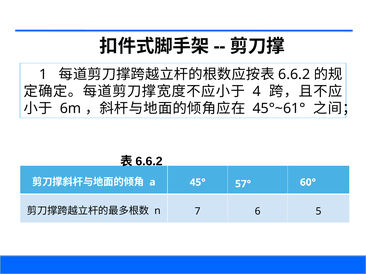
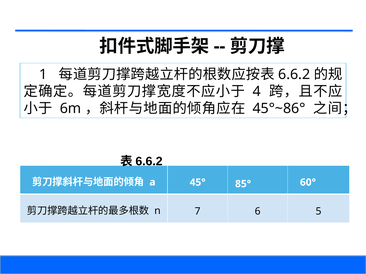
45°~61°: 45°~61° -> 45°~86° (279, 109)
57°: 57° -> 85° (243, 184)
